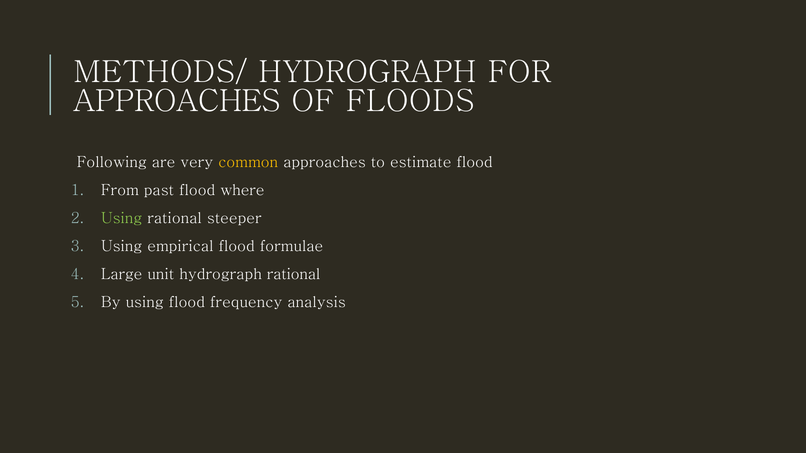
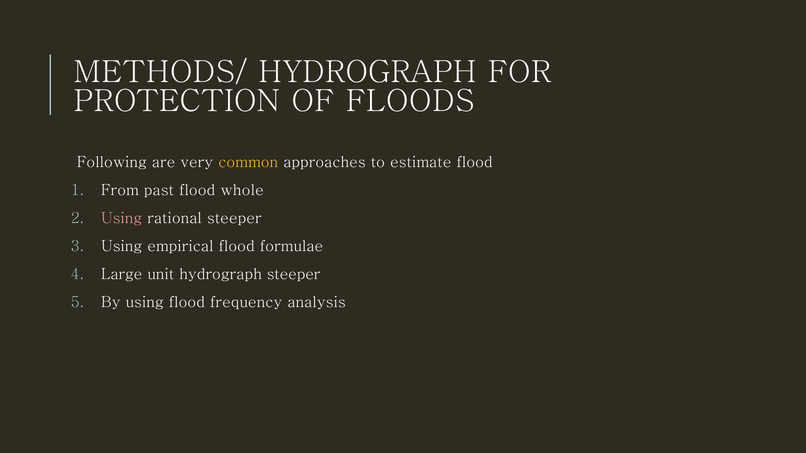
APPROACHES: APPROACHES -> PROTECTION (177, 101)
where: where -> whole (242, 190)
Using colour: light green -> pink (122, 218)
hydrograph rational: rational -> steeper (294, 275)
